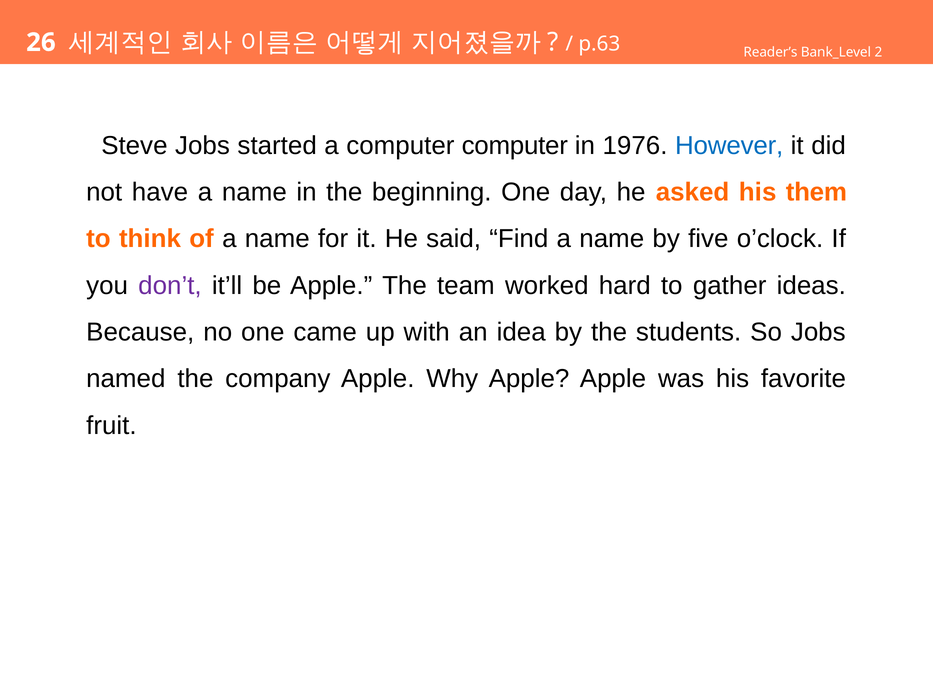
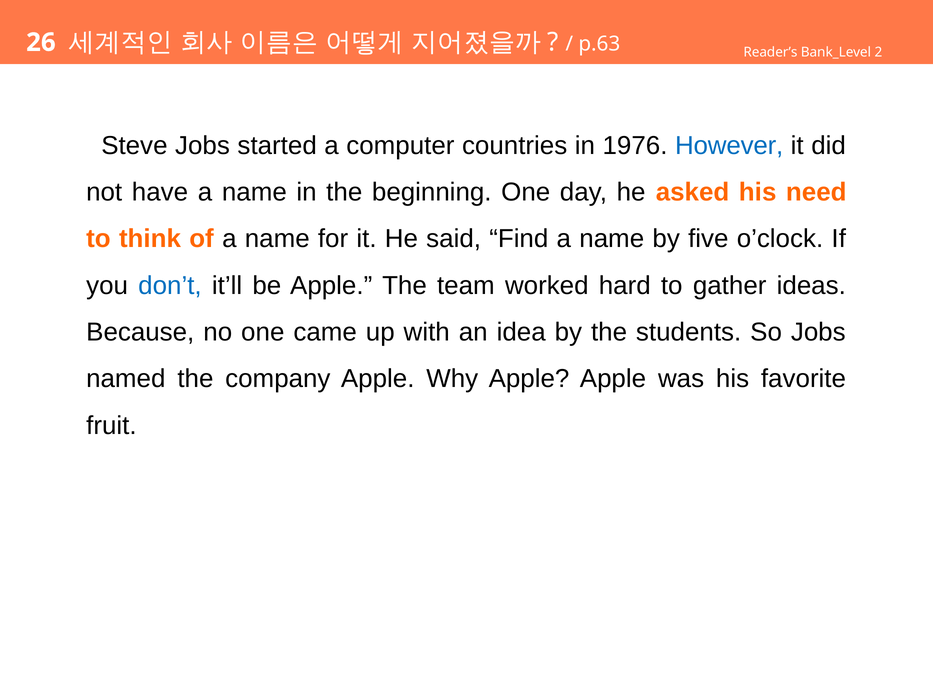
computer computer: computer -> countries (515, 145)
them: them -> need (816, 192)
don’t colour: purple -> blue (170, 285)
